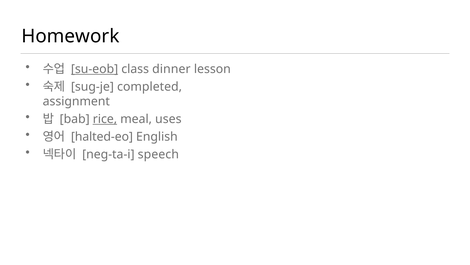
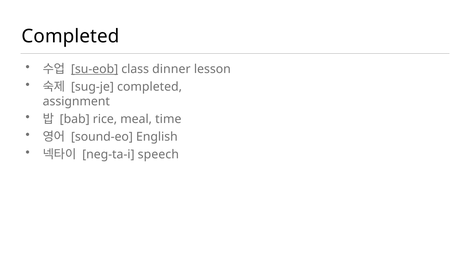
Homework: Homework -> Completed (70, 36)
rice underline: present -> none (105, 119)
uses: uses -> time (168, 119)
halted-eo: halted-eo -> sound-eo (102, 136)
